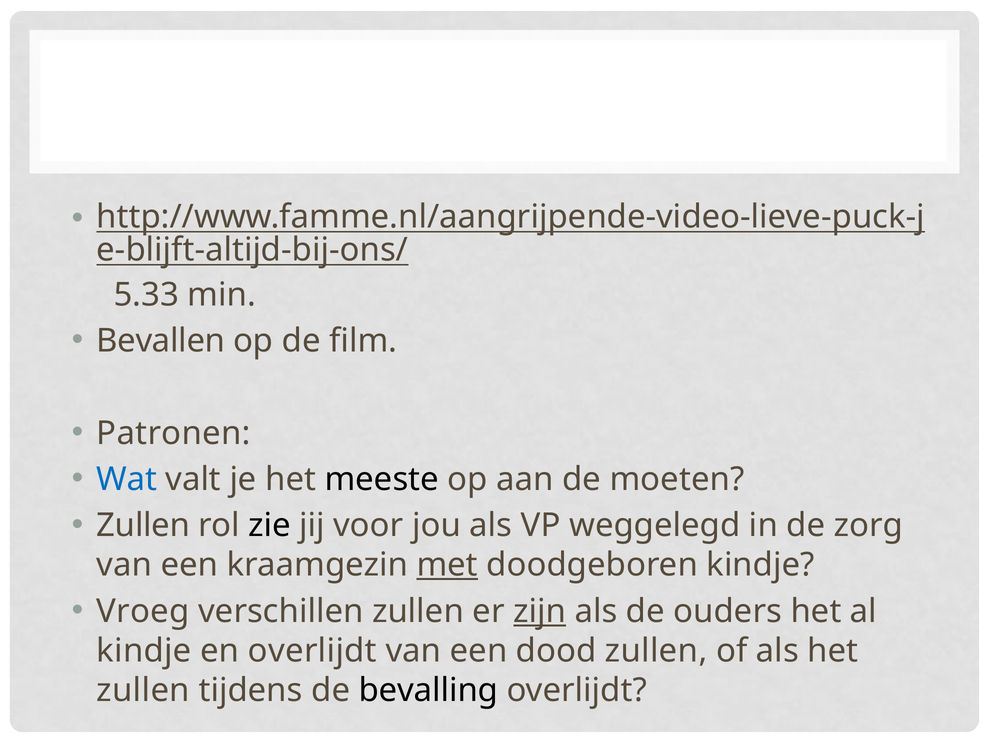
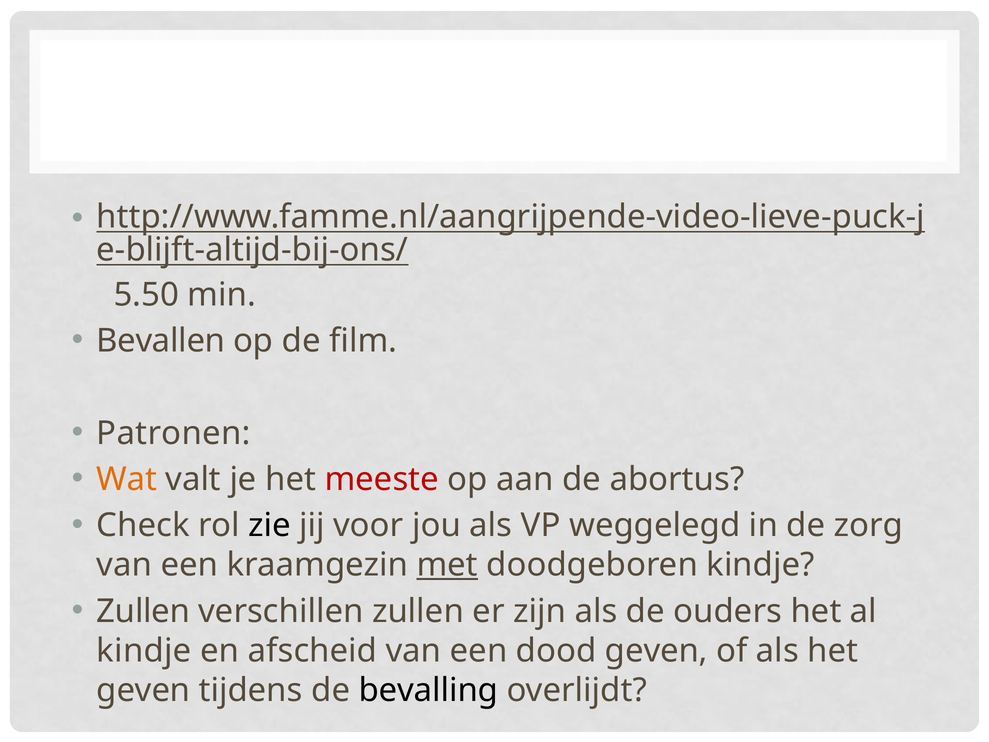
5.33: 5.33 -> 5.50 (146, 295)
Wat colour: blue -> orange (127, 479)
meeste colour: black -> red (382, 479)
moeten: moeten -> abortus (677, 479)
Zullen: Zullen -> Check (143, 525)
Vroeg: Vroeg -> Zullen (143, 611)
zijn underline: present -> none (540, 611)
en overlijdt: overlijdt -> afscheid (313, 651)
dood zullen: zullen -> geven (656, 651)
zullen: zullen -> geven (143, 690)
